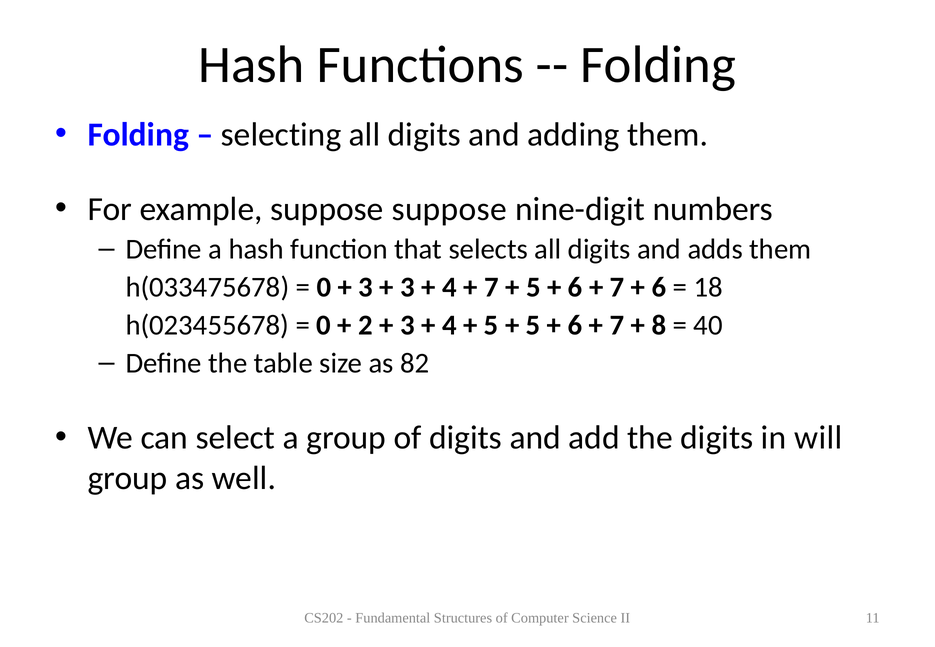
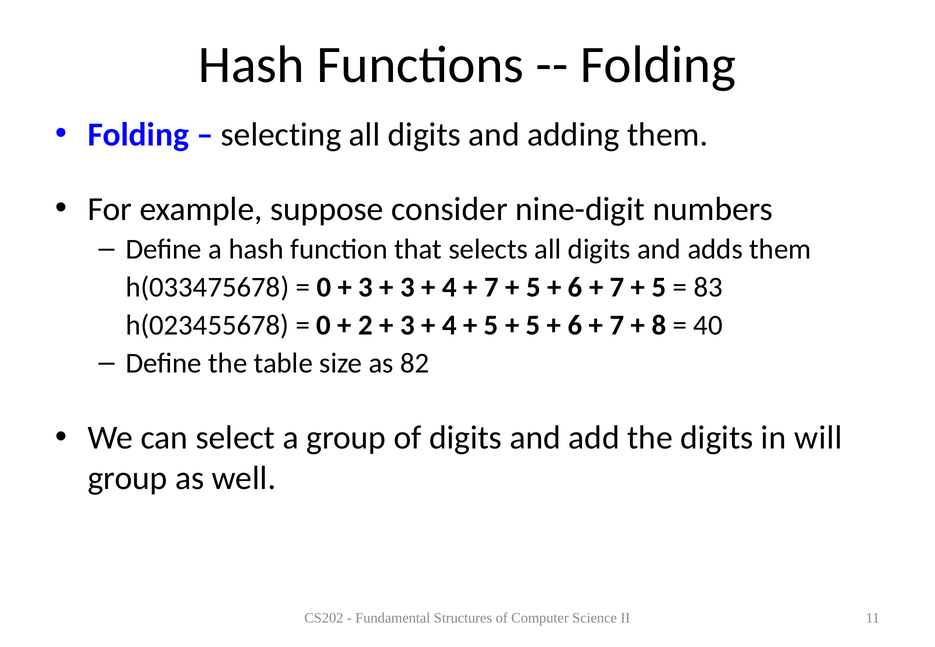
suppose suppose: suppose -> consider (449, 209)
6: 6 -> 5 (659, 287)
18: 18 -> 83 (708, 287)
